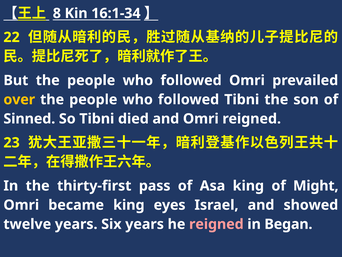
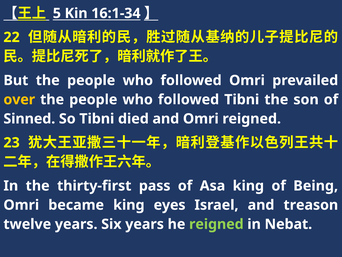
8: 8 -> 5 (57, 13)
Might: Might -> Being (316, 185)
showed: showed -> treason (311, 205)
reigned colour: pink -> light green (216, 224)
Began: Began -> Nebat (288, 224)
